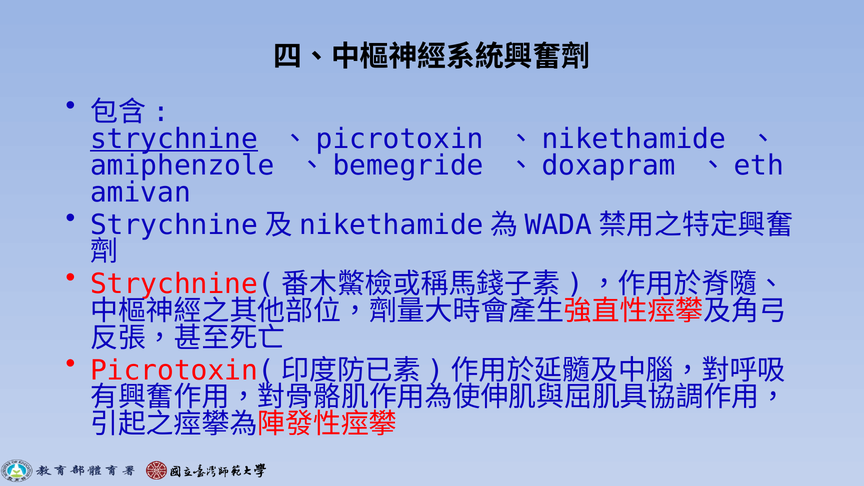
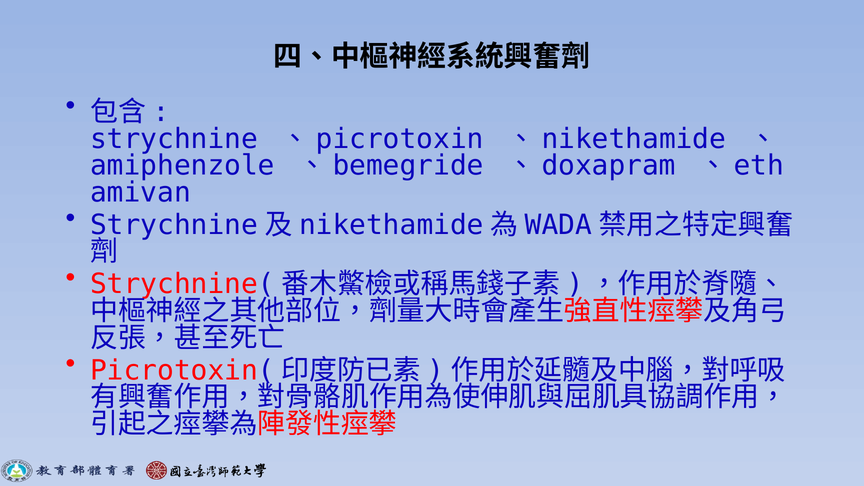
strychnine underline: present -> none (174, 139)
